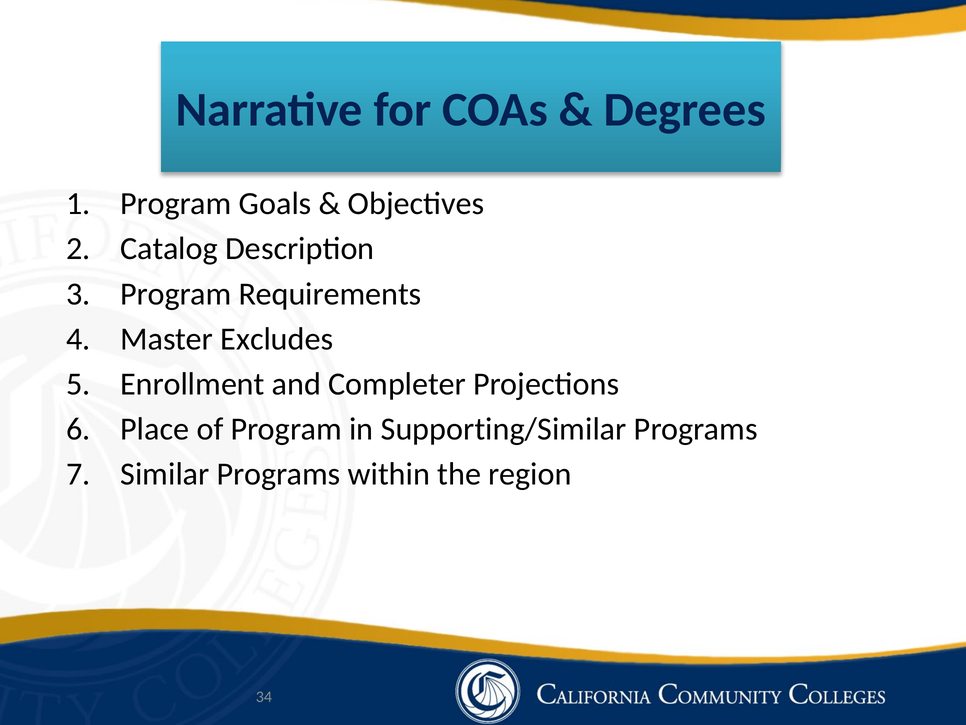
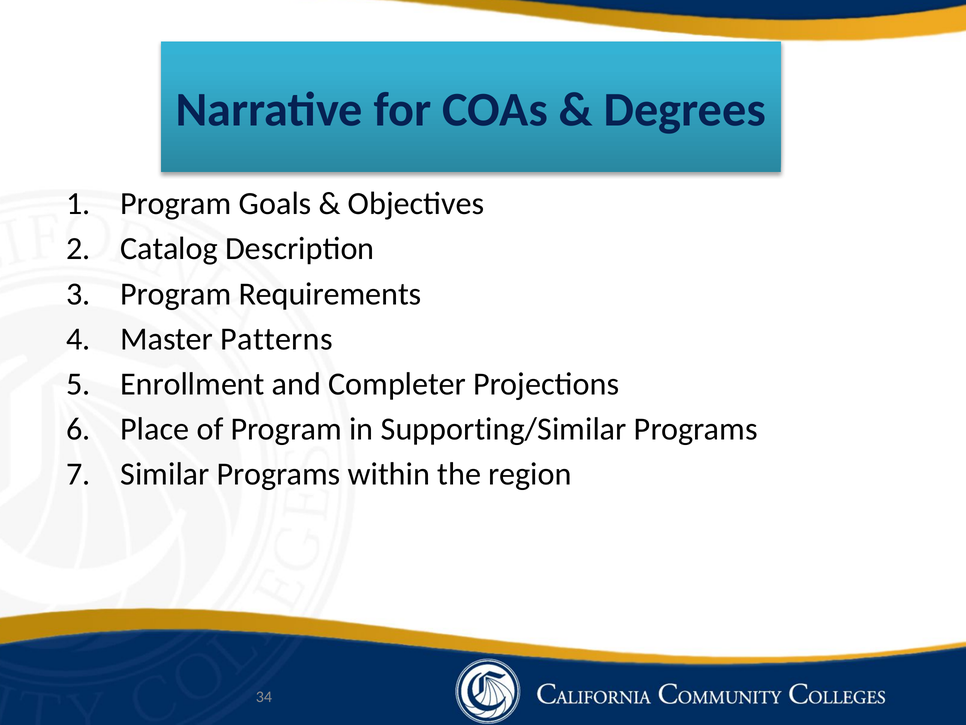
Excludes: Excludes -> Patterns (277, 339)
